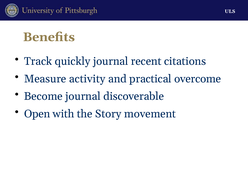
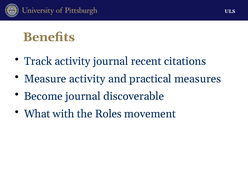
Track quickly: quickly -> activity (72, 61)
overcome: overcome -> measures (198, 79)
Open: Open -> What (37, 114)
Story: Story -> Roles (108, 114)
